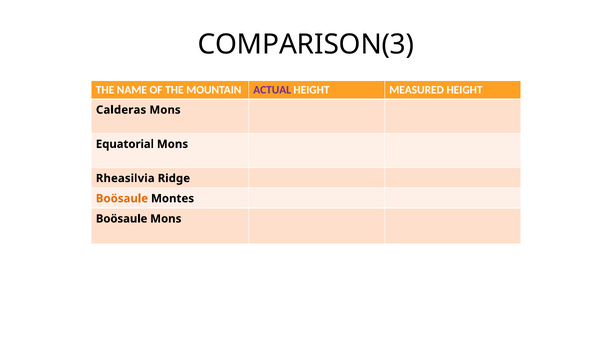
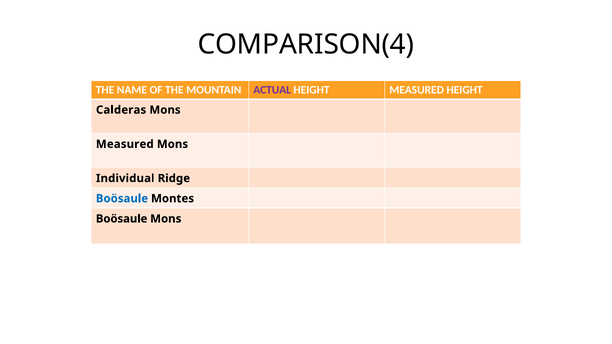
COMPARISON(3: COMPARISON(3 -> COMPARISON(4 (306, 44)
Equatorial: Equatorial -> Measured (125, 144)
Rheasilvia: Rheasilvia -> Individual (125, 178)
Boösaule colour: orange -> blue (122, 199)
